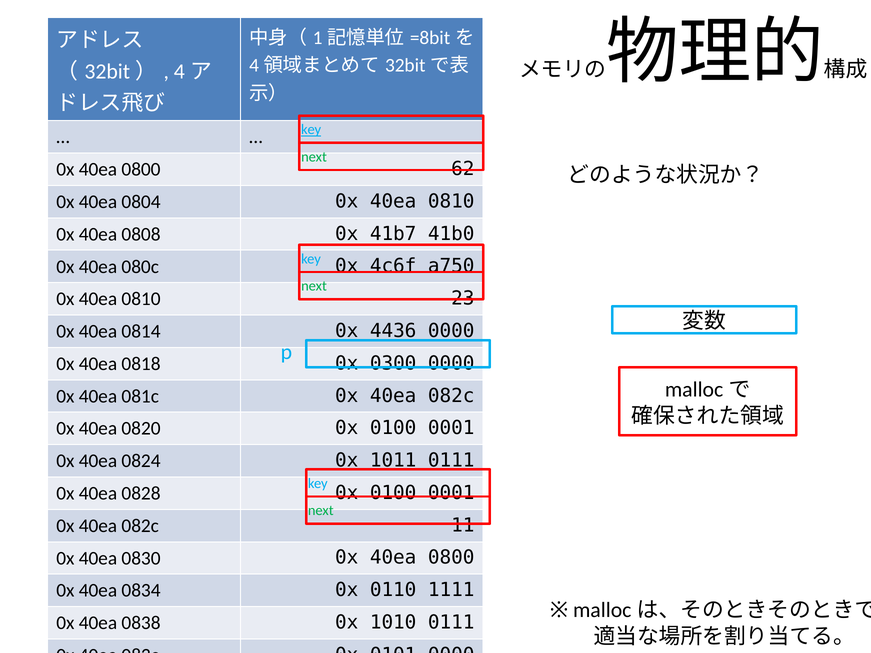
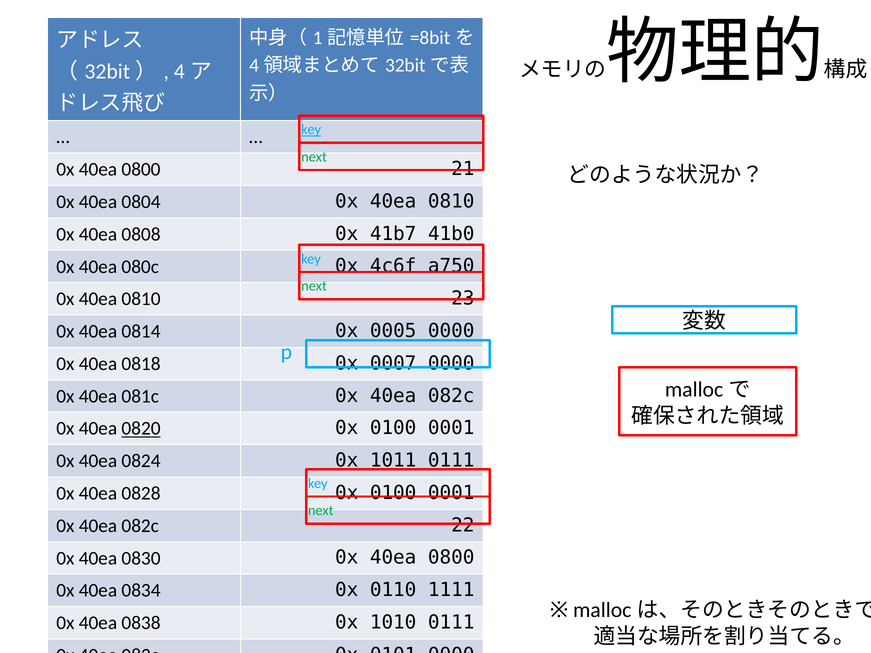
62: 62 -> 21 (463, 169)
4436: 4436 -> 0005 (393, 331)
0300: 0300 -> 0007 (393, 363)
0820 underline: none -> present (141, 429)
11: 11 -> 22 (463, 525)
